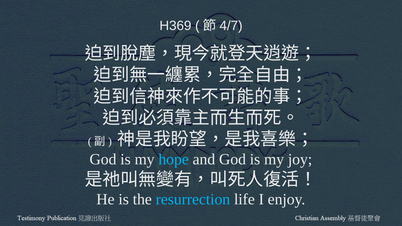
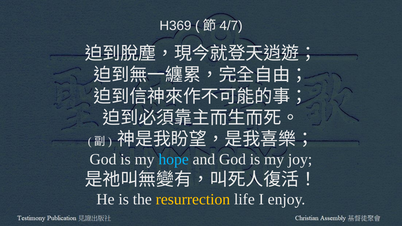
resurrection colour: light blue -> yellow (193, 200)
